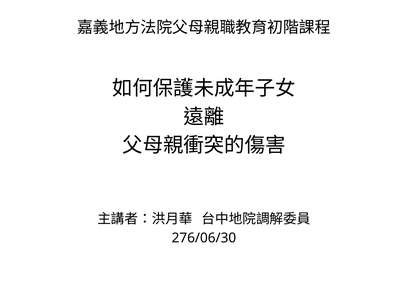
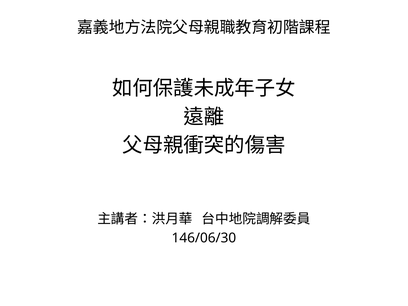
276/06/30: 276/06/30 -> 146/06/30 (204, 238)
